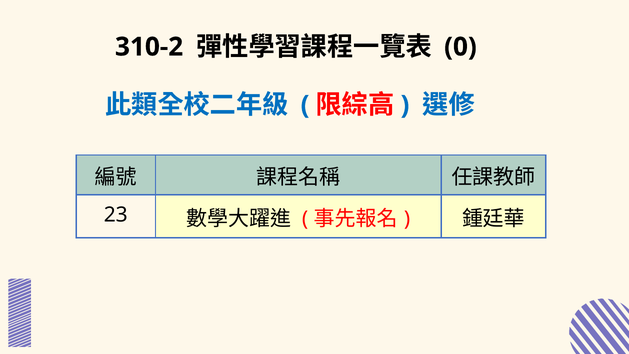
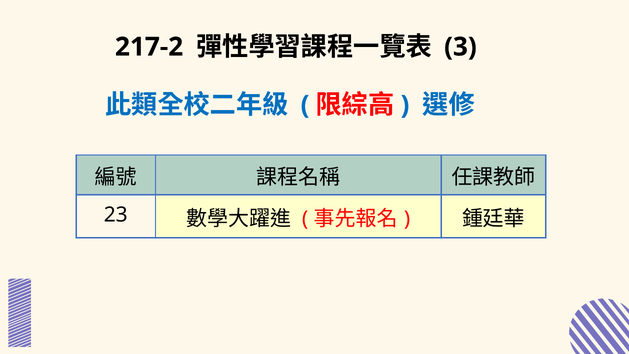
310-2: 310-2 -> 217-2 (149, 47)
0: 0 -> 3 (460, 47)
